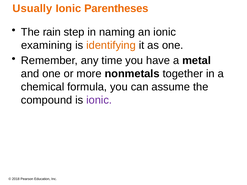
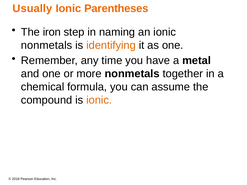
rain: rain -> iron (52, 32)
examining: examining -> nonmetals (47, 45)
ionic colour: purple -> orange (99, 100)
